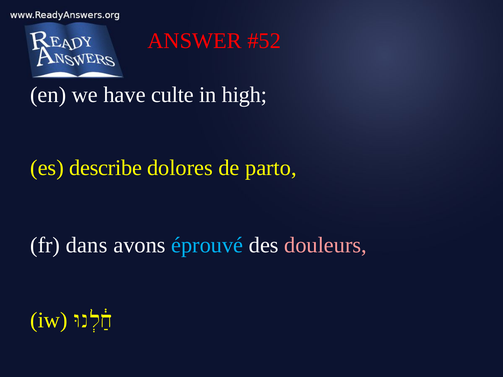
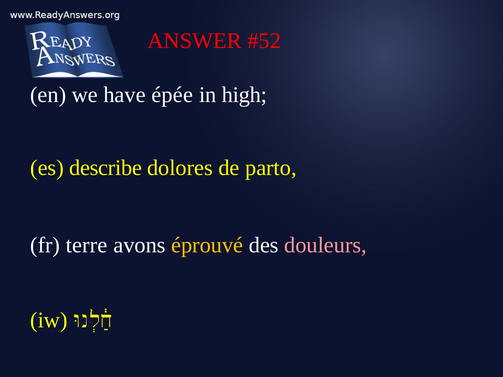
culte: culte -> épée (172, 95)
dans: dans -> terre (87, 245)
éprouvé colour: light blue -> yellow (207, 245)
